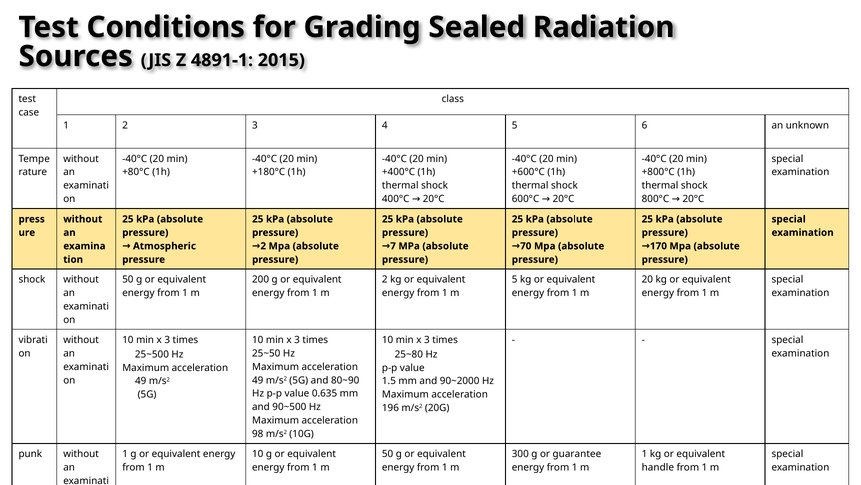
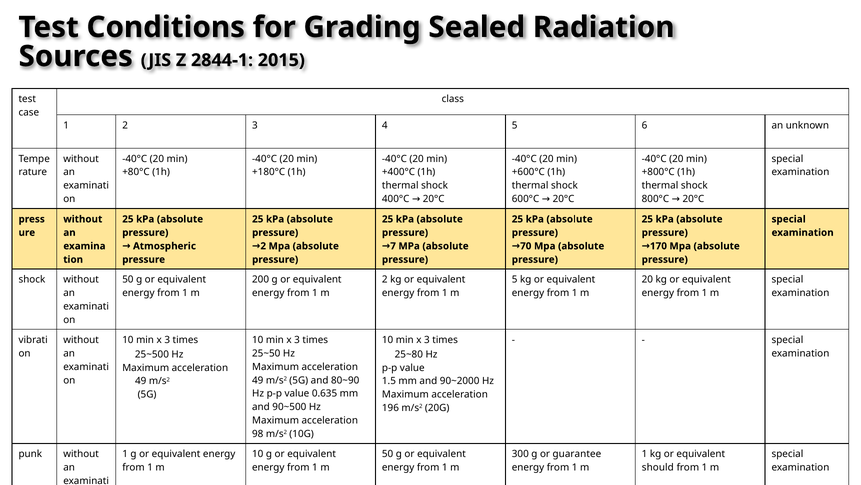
4891-1: 4891-1 -> 2844-1 (222, 60)
handle: handle -> should (658, 467)
